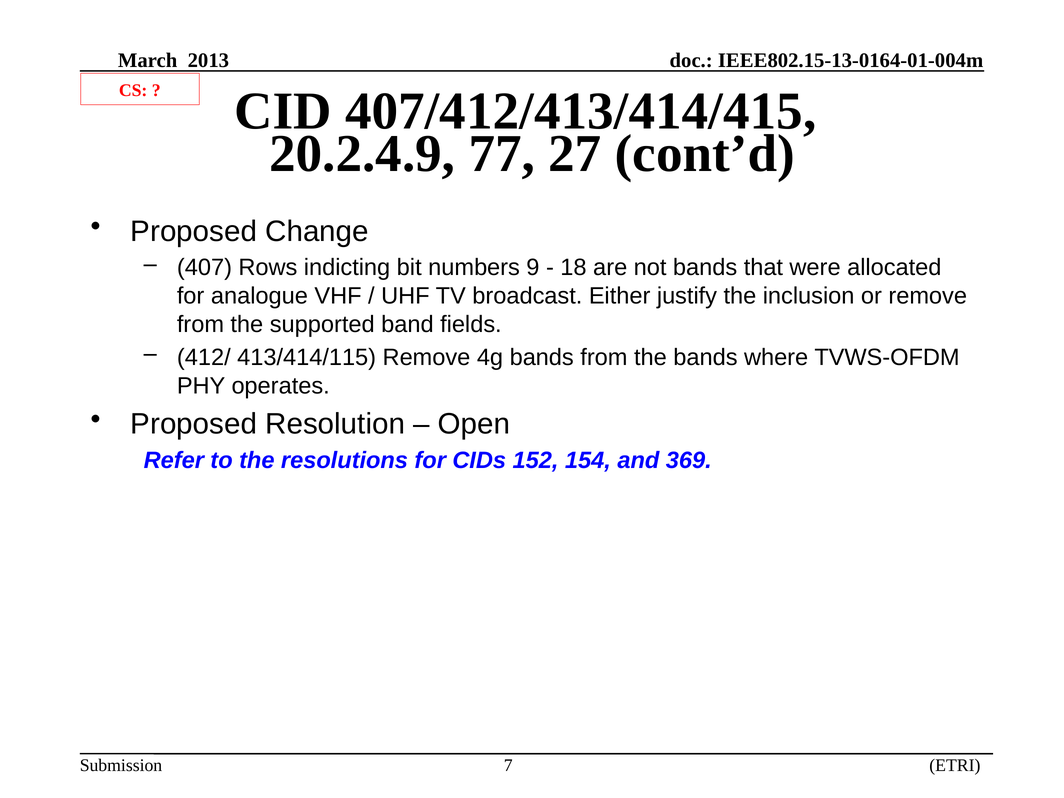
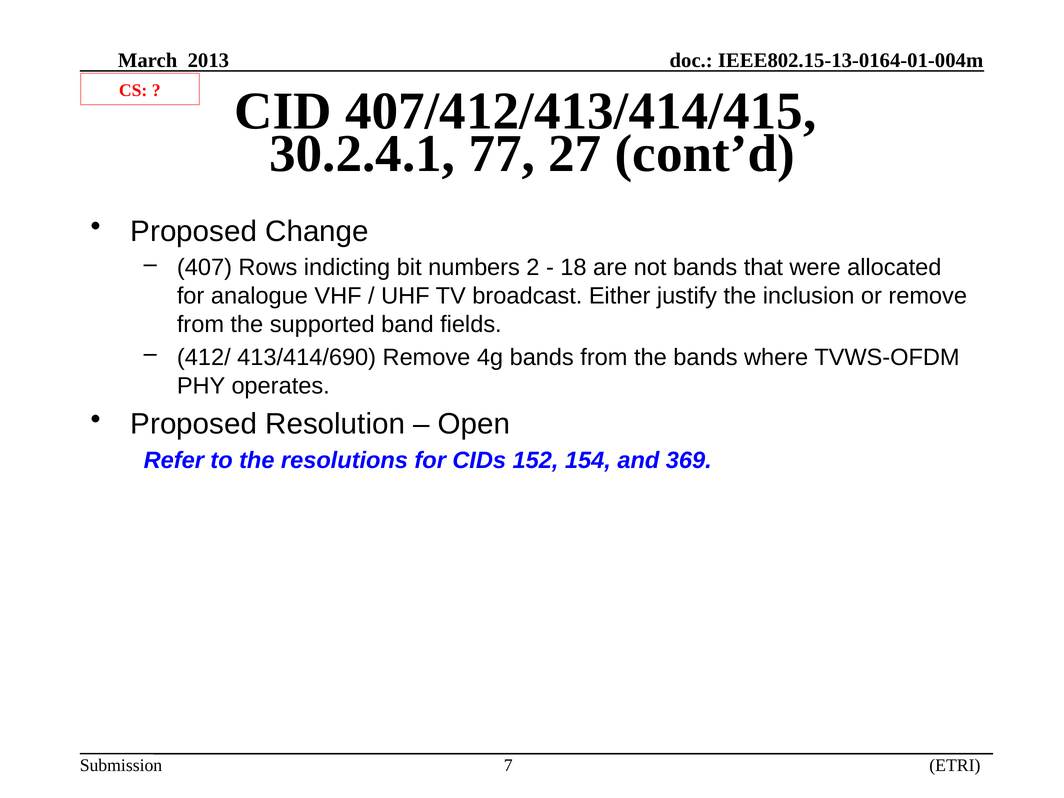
20.2.4.9: 20.2.4.9 -> 30.2.4.1 (362, 154)
9: 9 -> 2 (533, 268)
413/414/115: 413/414/115 -> 413/414/690 (307, 357)
